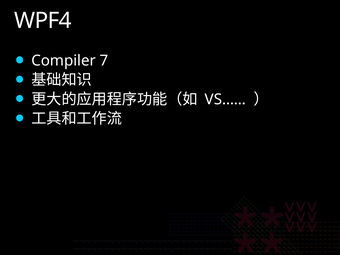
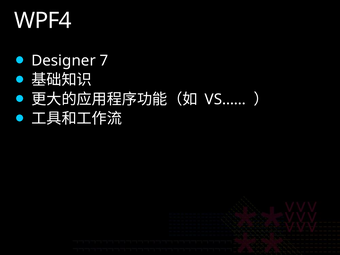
Compiler: Compiler -> Designer (64, 61)
